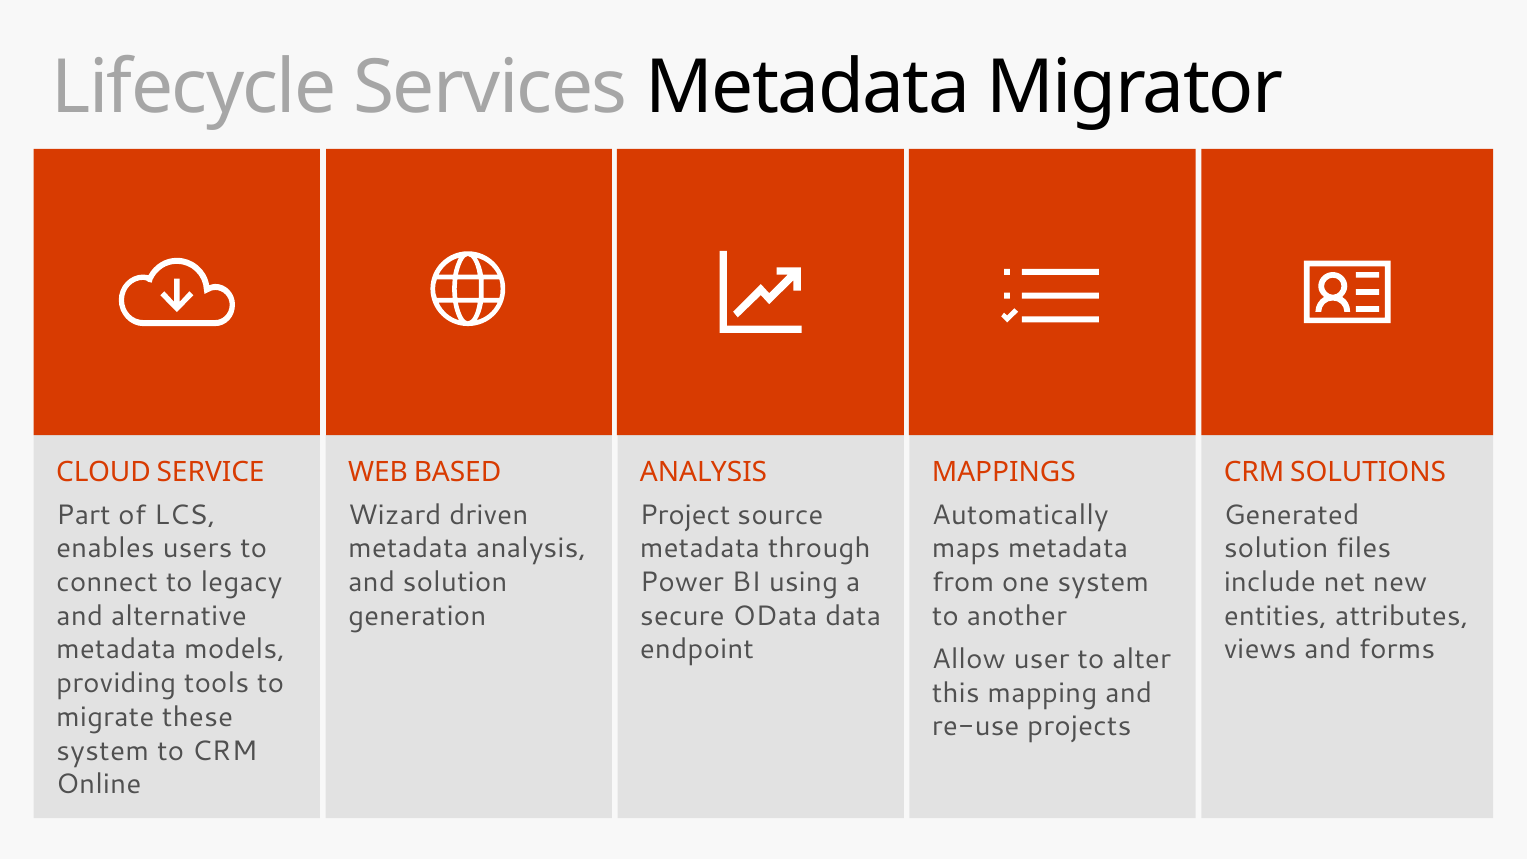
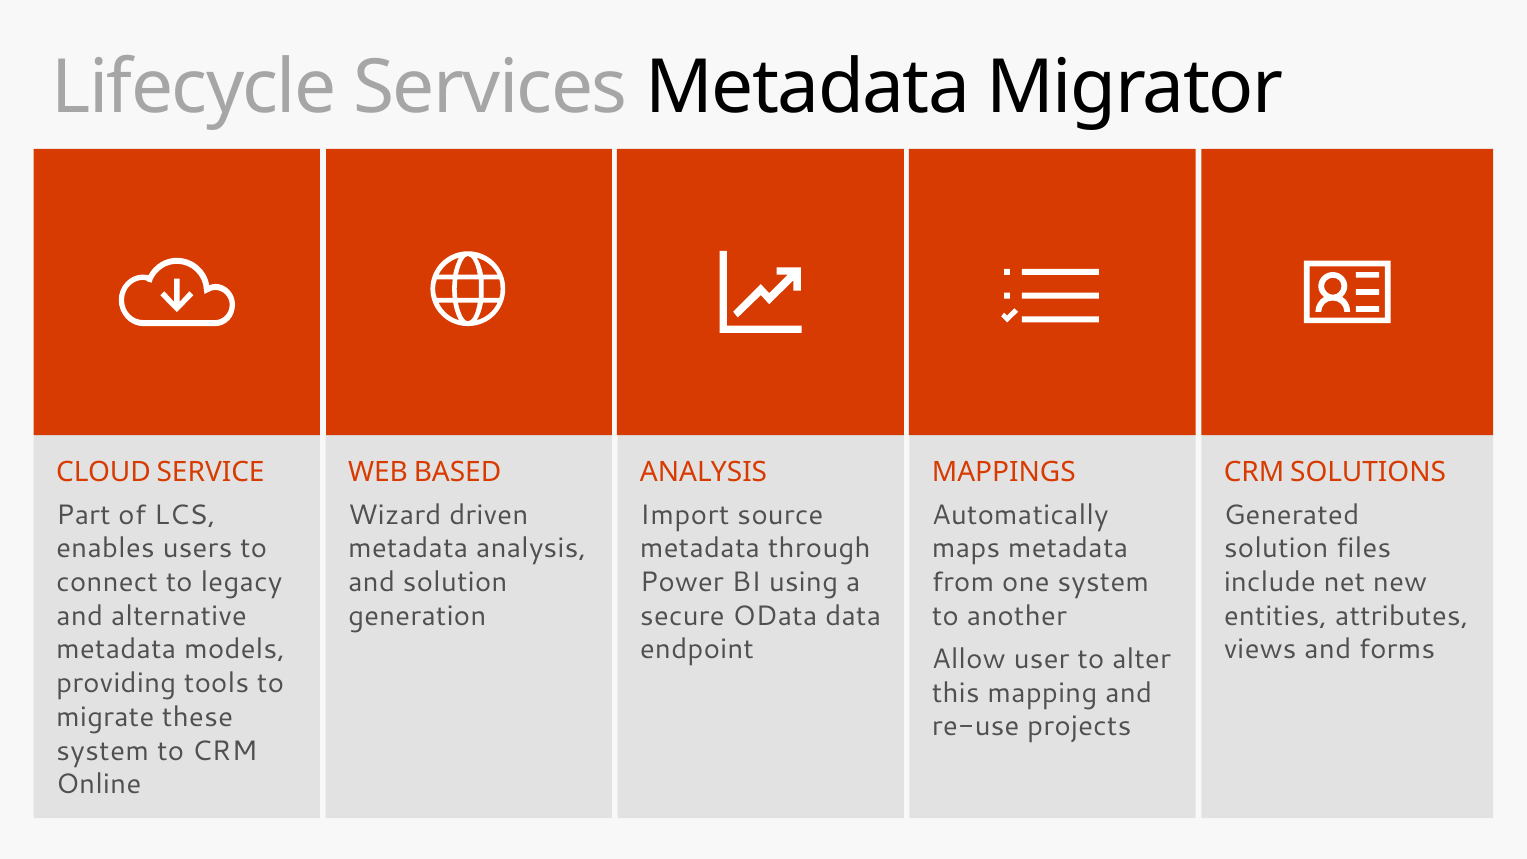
Project: Project -> Import (685, 515)
